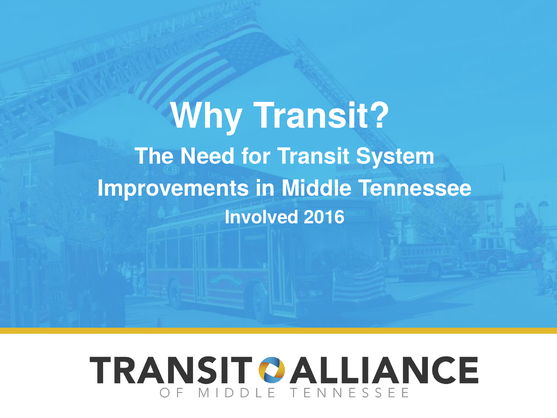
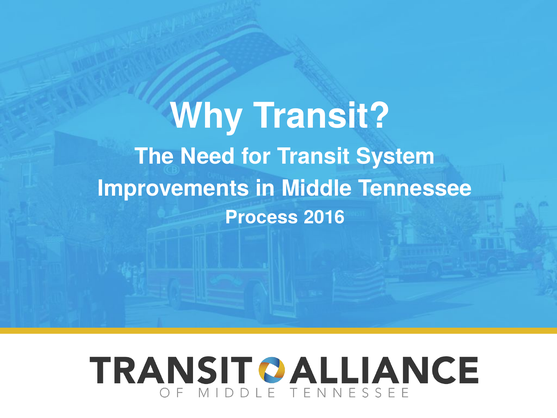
Involved: Involved -> Process (262, 217)
